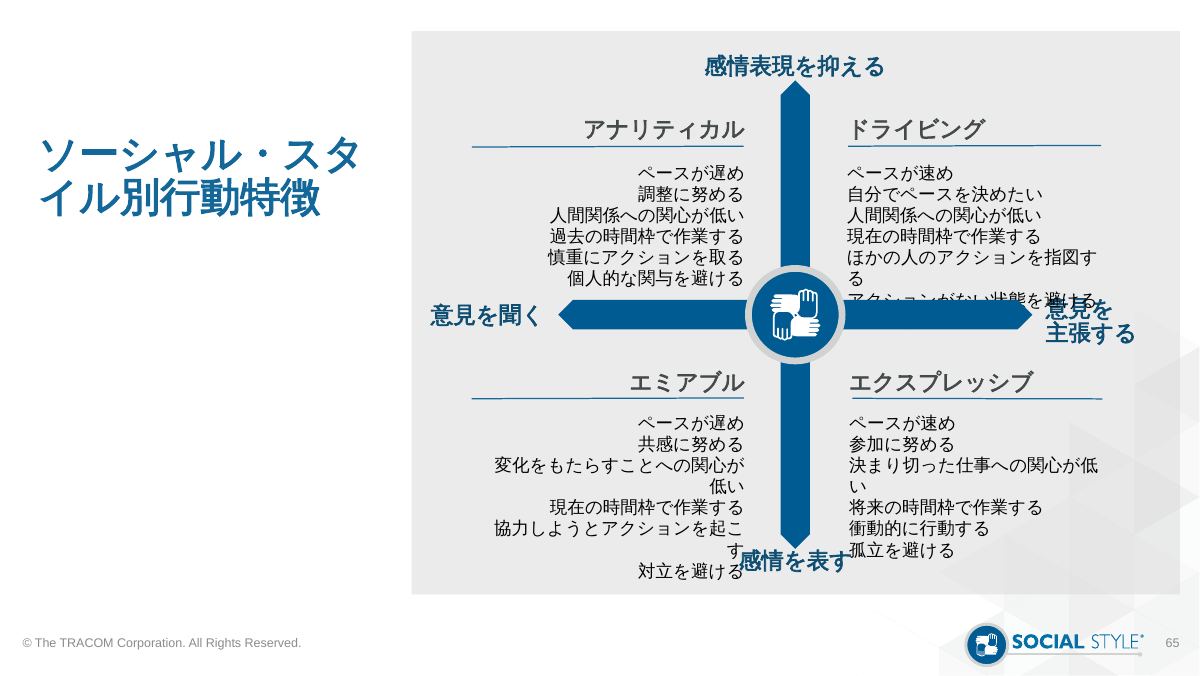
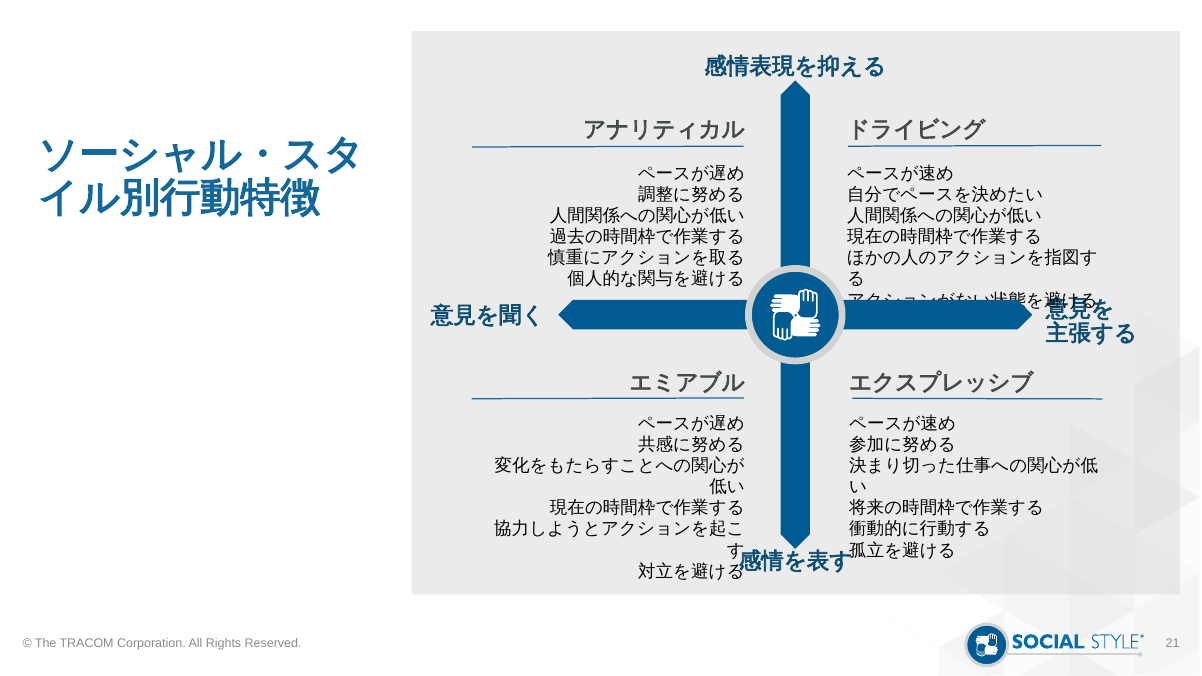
65: 65 -> 21 (1173, 643)
